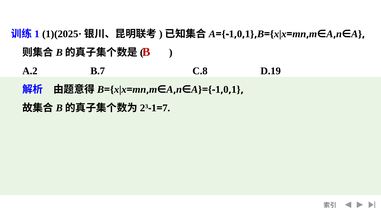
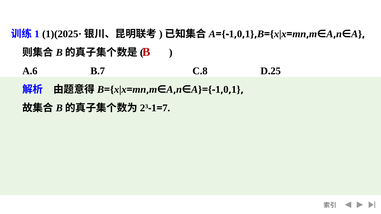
A.2: A.2 -> A.6 (30, 71)
D.19: D.19 -> D.25 (271, 71)
